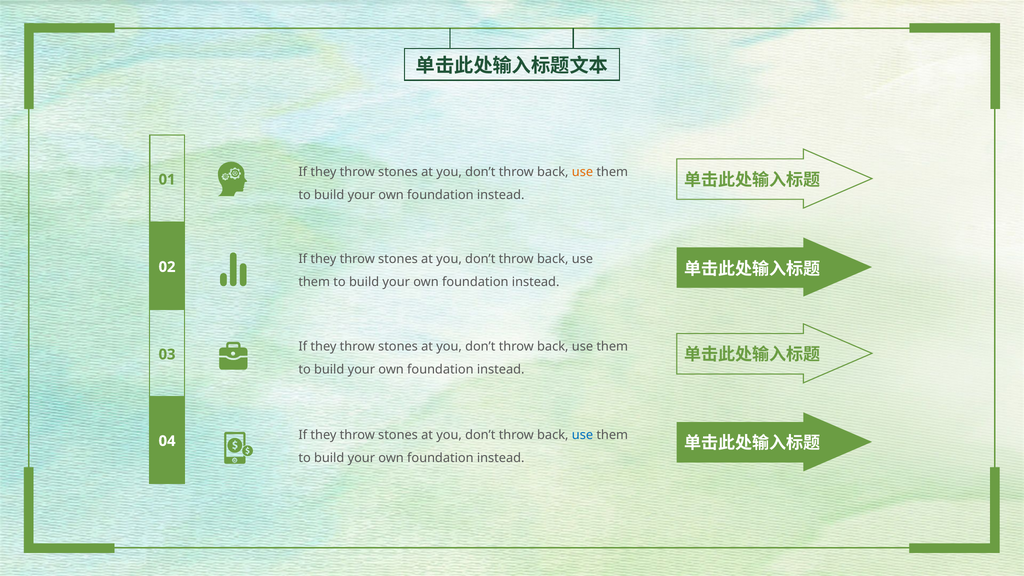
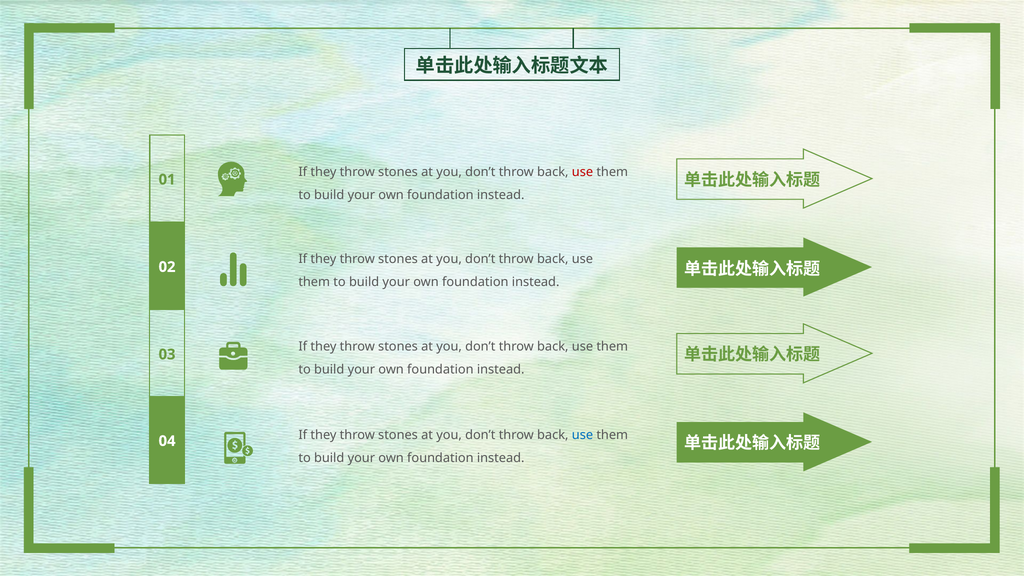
use colour: orange -> red (582, 172)
